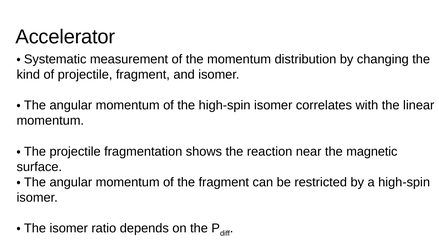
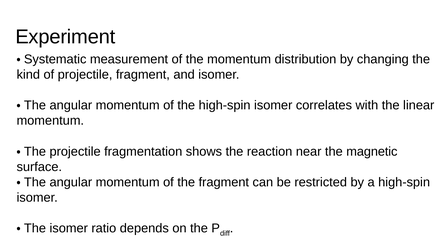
Accelerator: Accelerator -> Experiment (65, 37)
